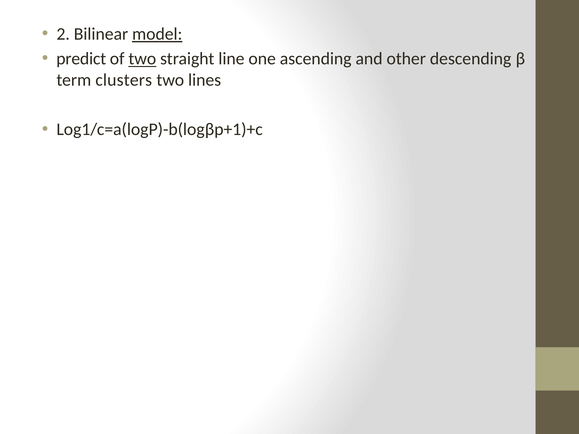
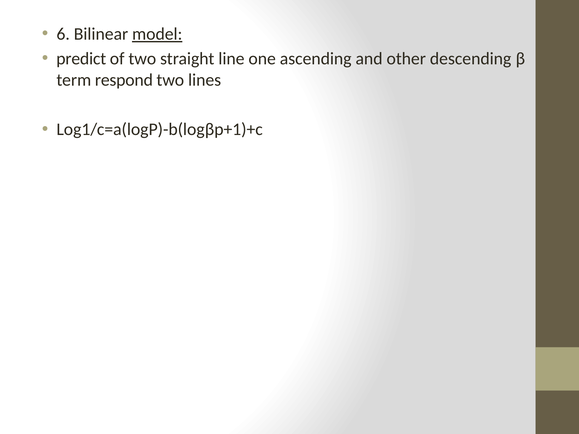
2: 2 -> 6 (63, 34)
two underline: present -> none (142, 59)
clusters: clusters -> respond (124, 80)
